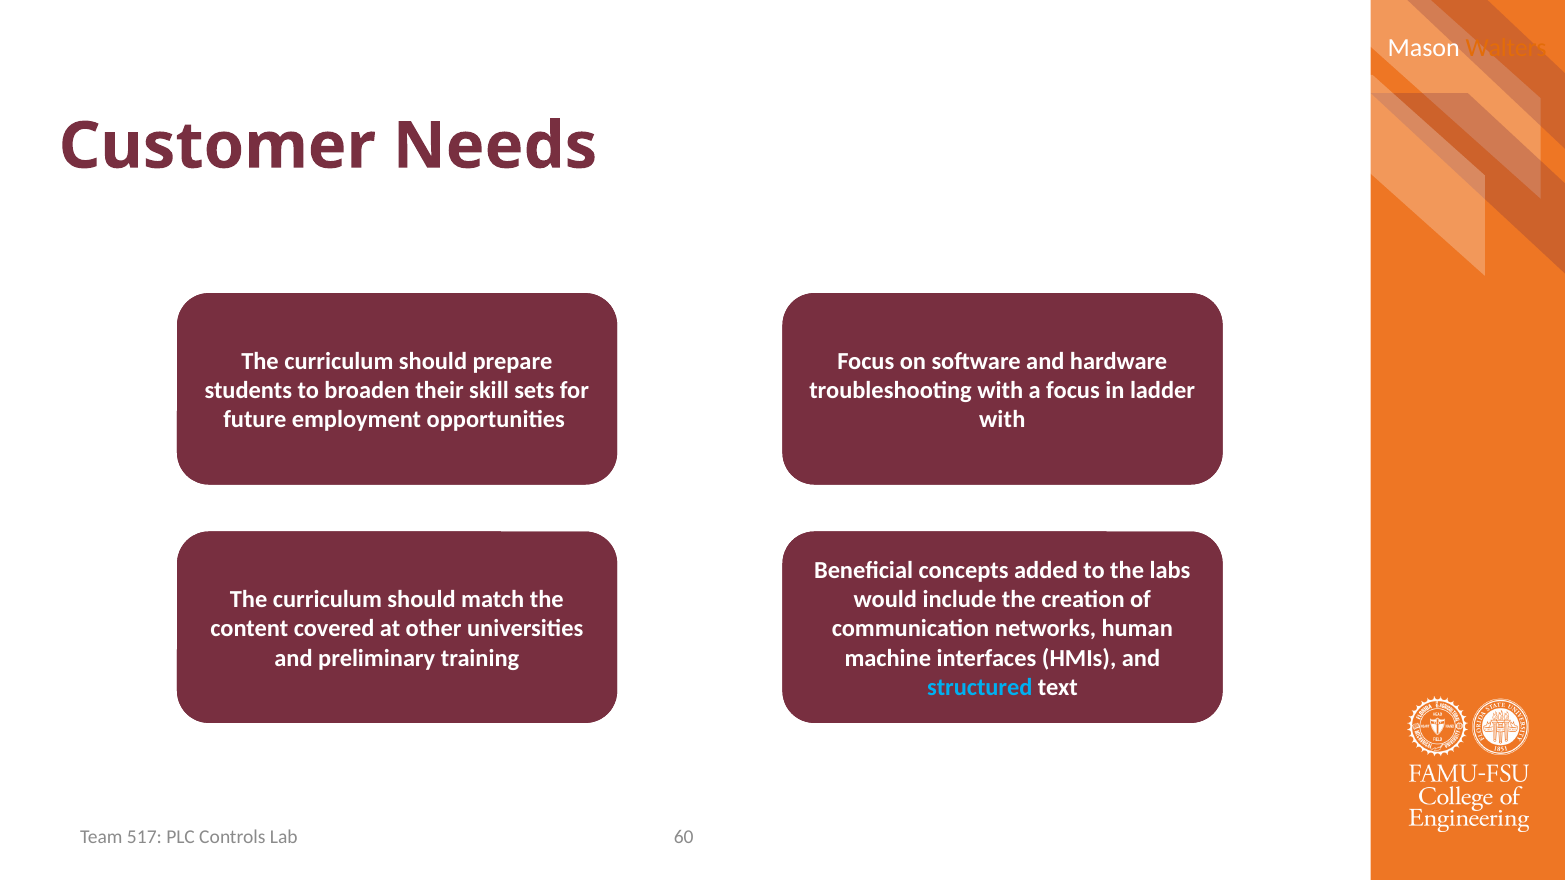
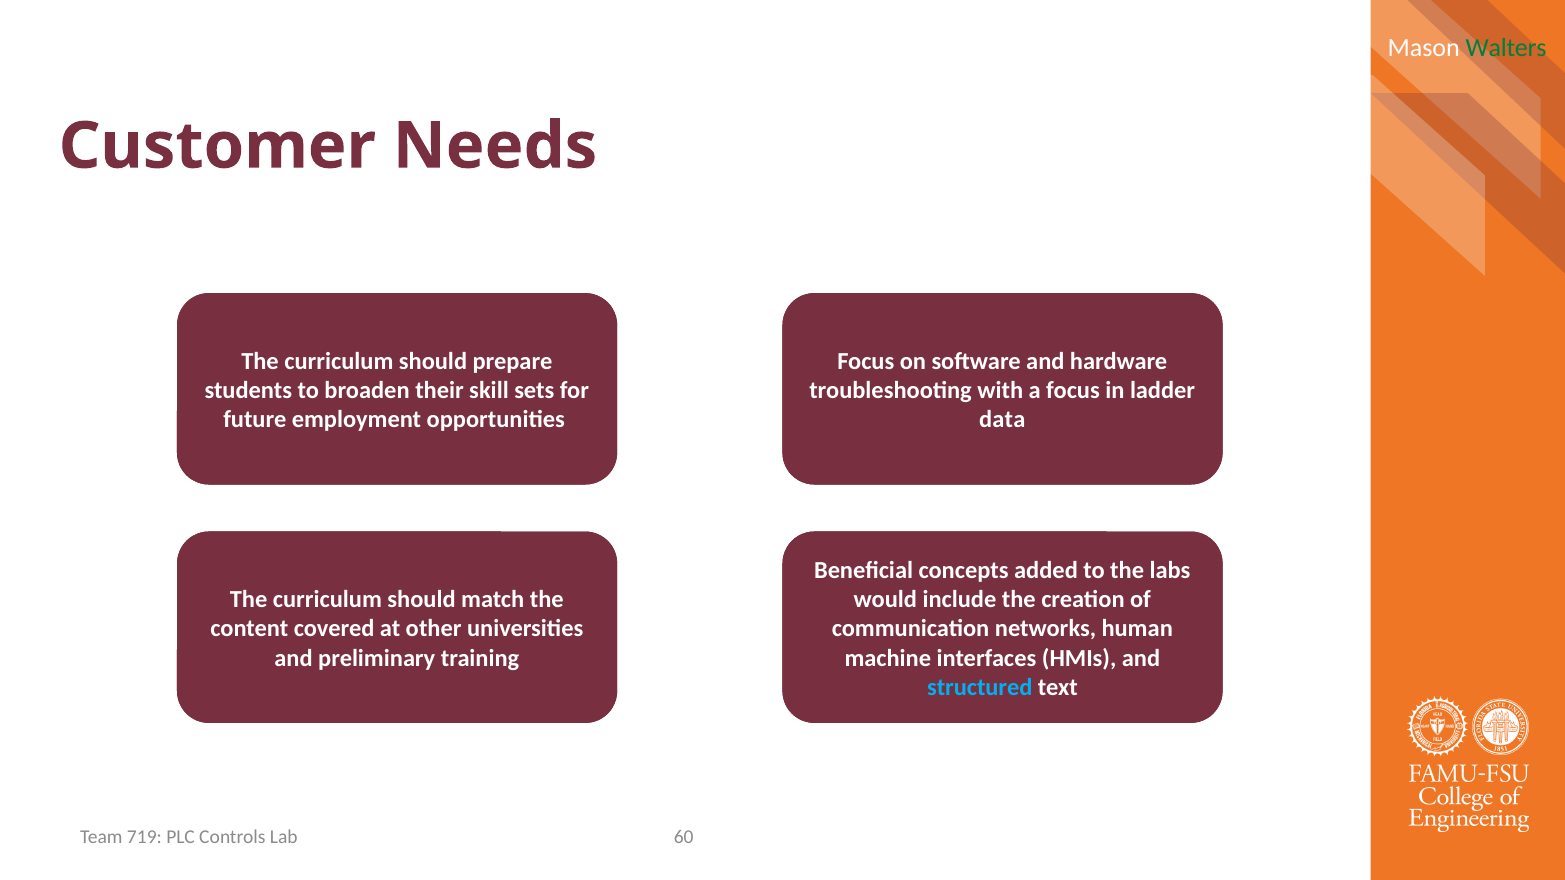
Walters colour: orange -> green (1506, 48)
with: with -> data (1002, 420)
517: 517 -> 719 (144, 838)
